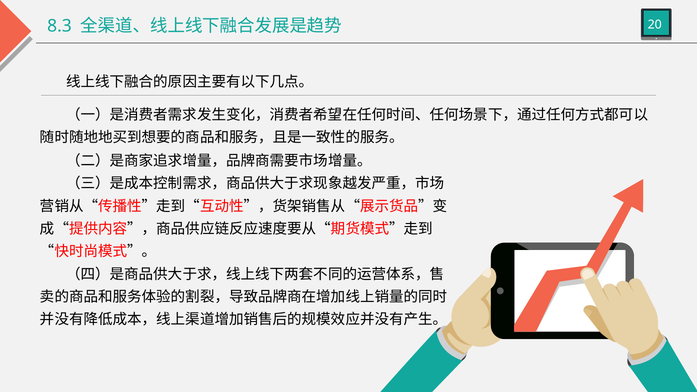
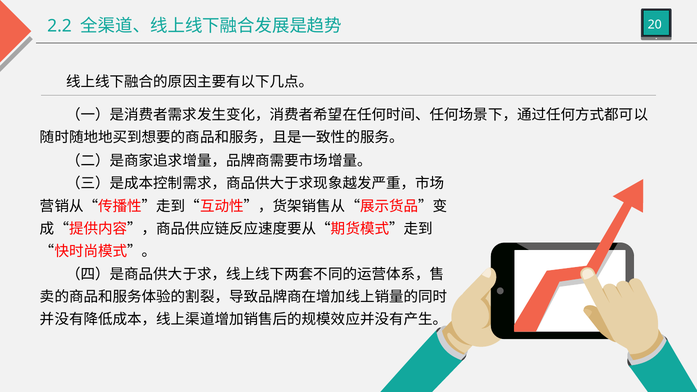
8.3: 8.3 -> 2.2 (59, 26)
